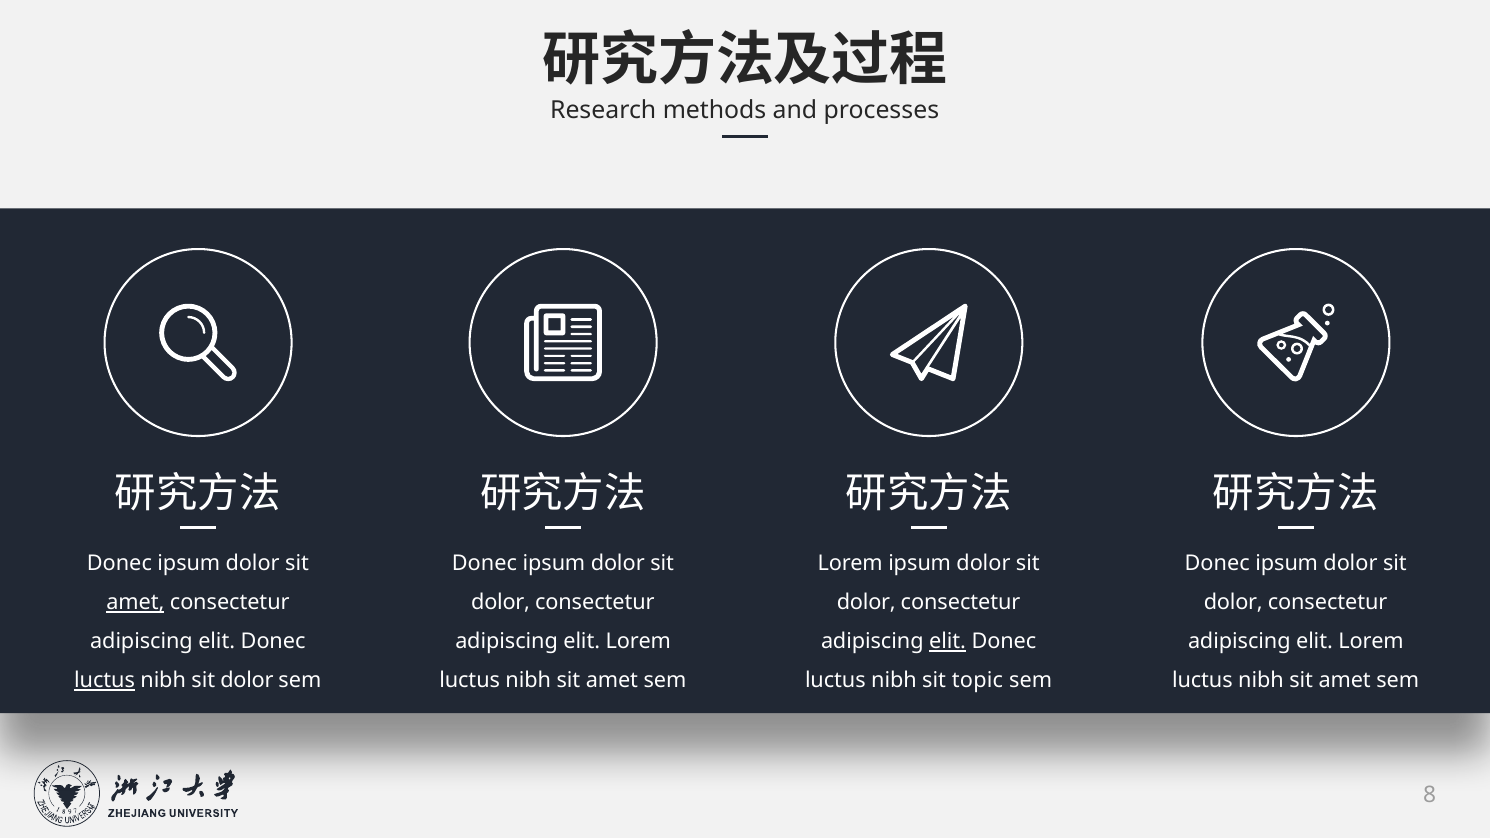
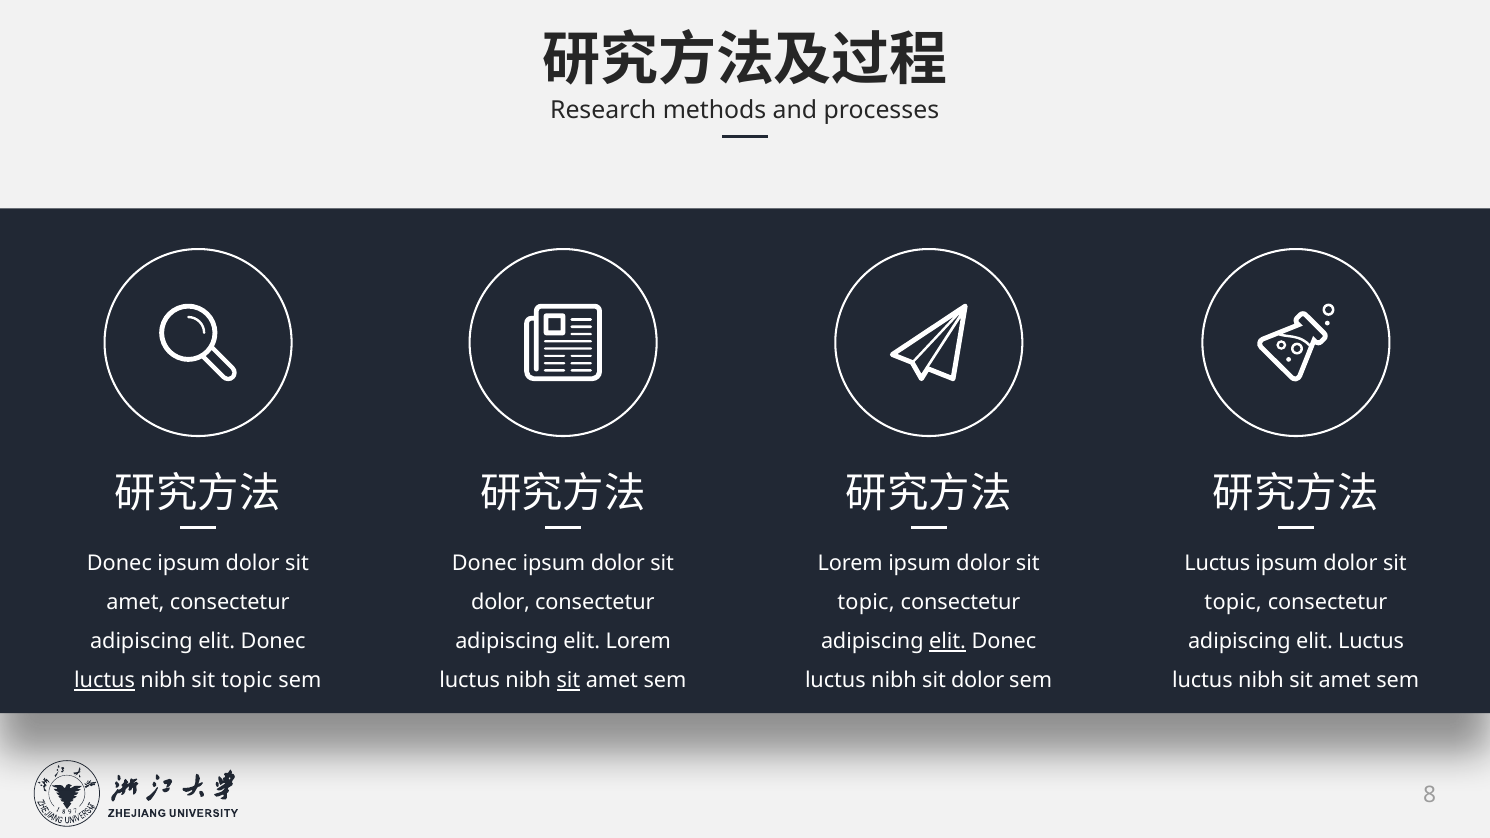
Donec: Donec -> Luctus (1217, 564)
amet underline: present -> none (135, 603)
dolor: dolor -> topic (866, 603)
dolor: dolor -> topic (1233, 603)
Lorem: Lorem -> Luctus (1371, 642)
nibh sit dolor: dolor -> topic (247, 681)
sit underline: none -> present (568, 681)
nibh sit topic: topic -> dolor (978, 681)
